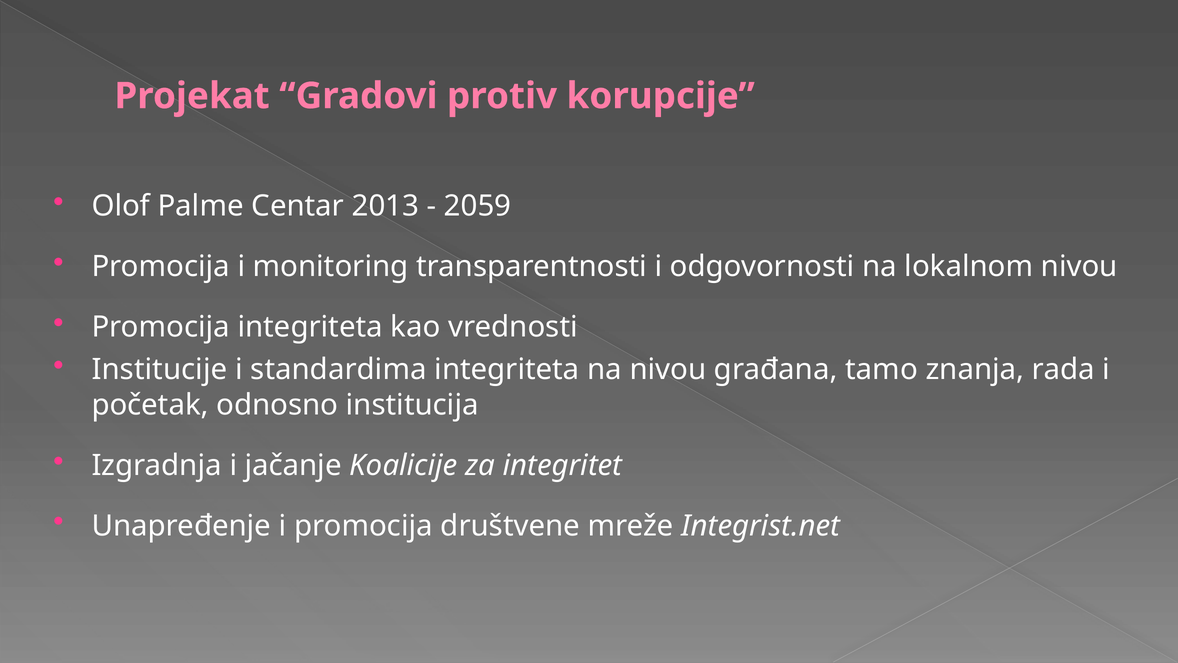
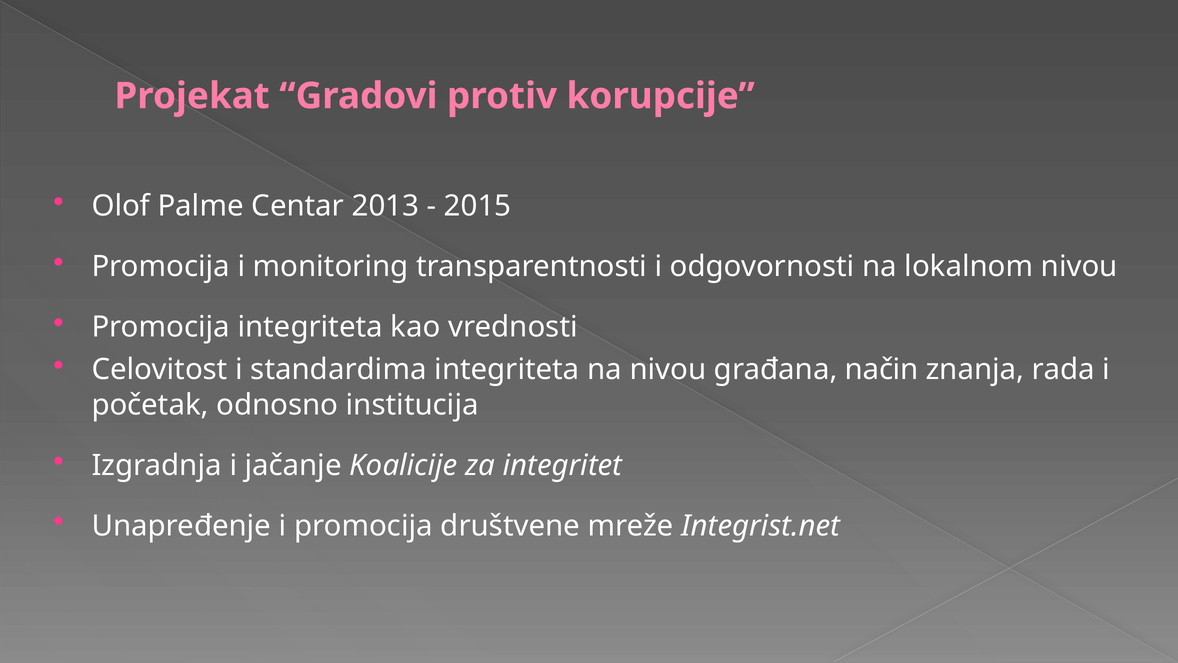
2059: 2059 -> 2015 (478, 206)
Institucije: Institucije -> Celovitost (160, 369)
tamo: tamo -> način (882, 369)
